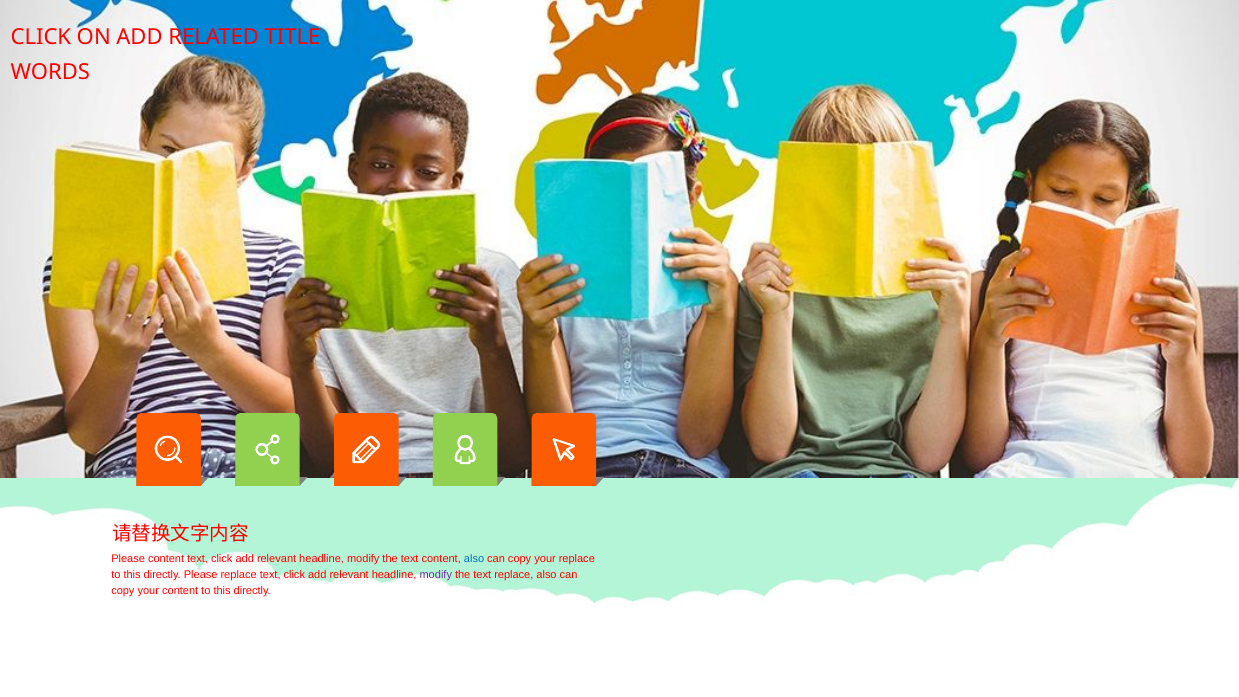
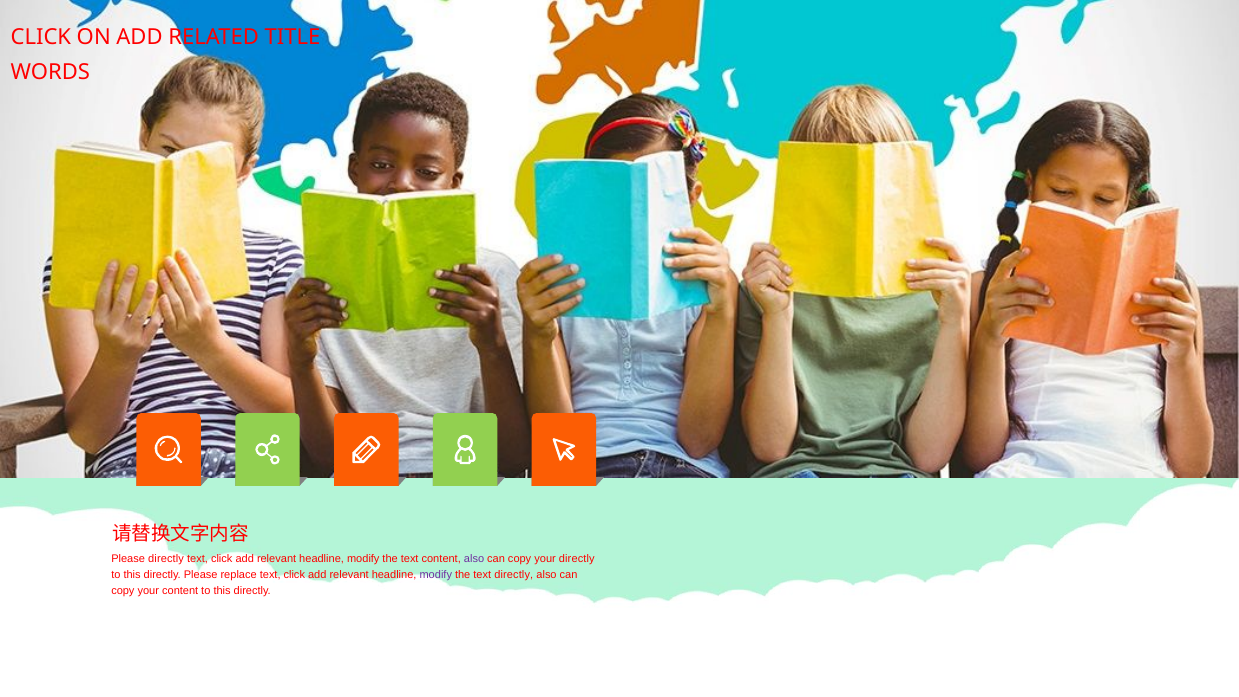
Please content: content -> directly (166, 559)
also colour: blue -> purple (474, 559)
your replace: replace -> directly (577, 559)
text replace: replace -> directly (514, 574)
